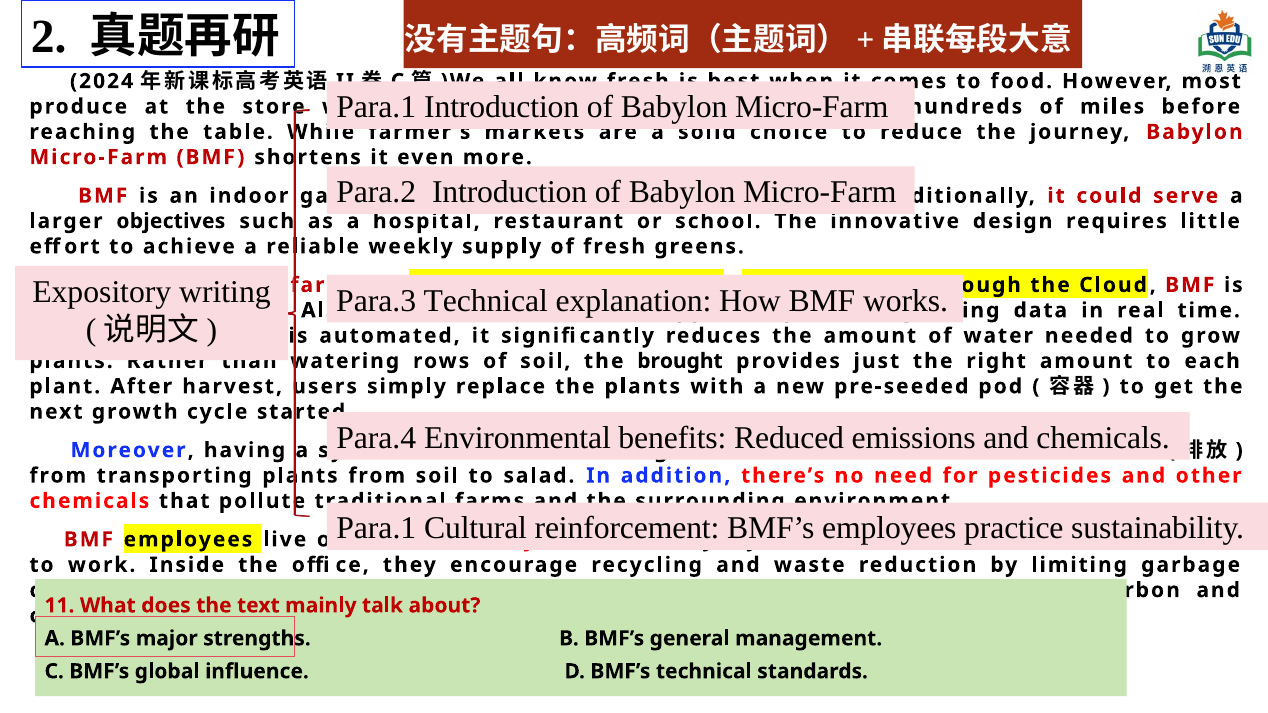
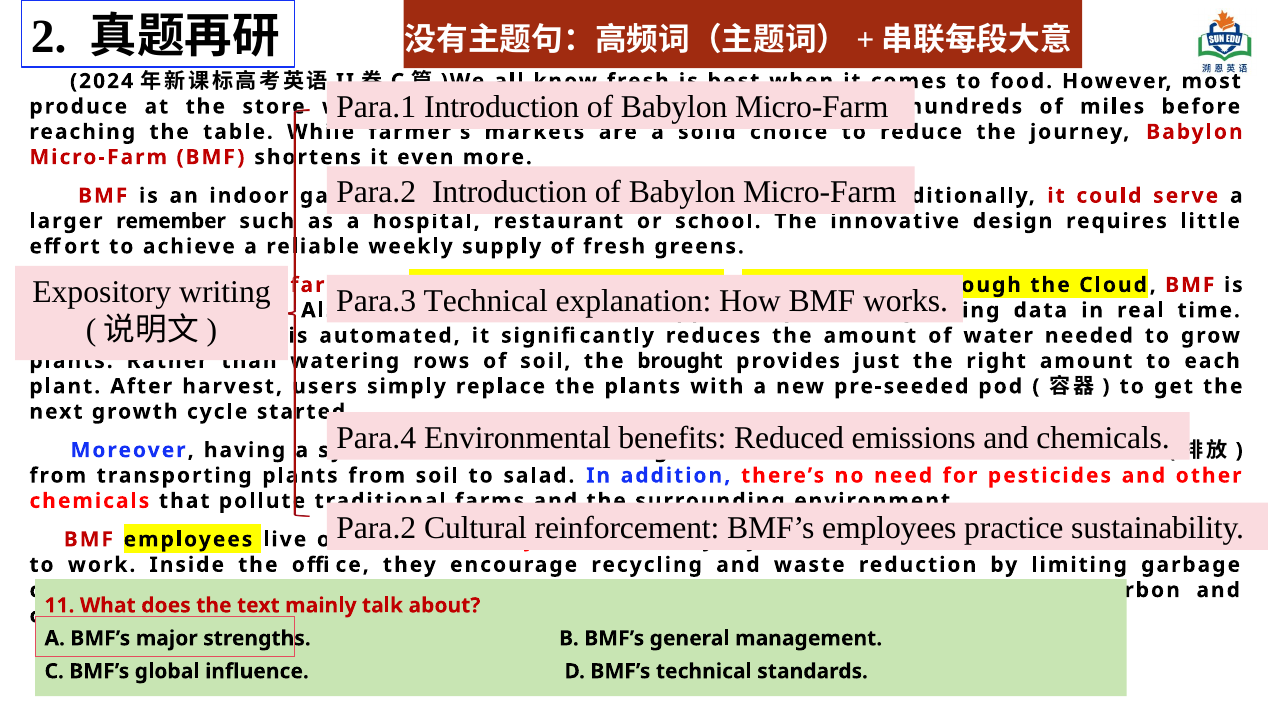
objectives: objectives -> remember (171, 221)
Para.1: Para.1 -> Para.2 (376, 529)
